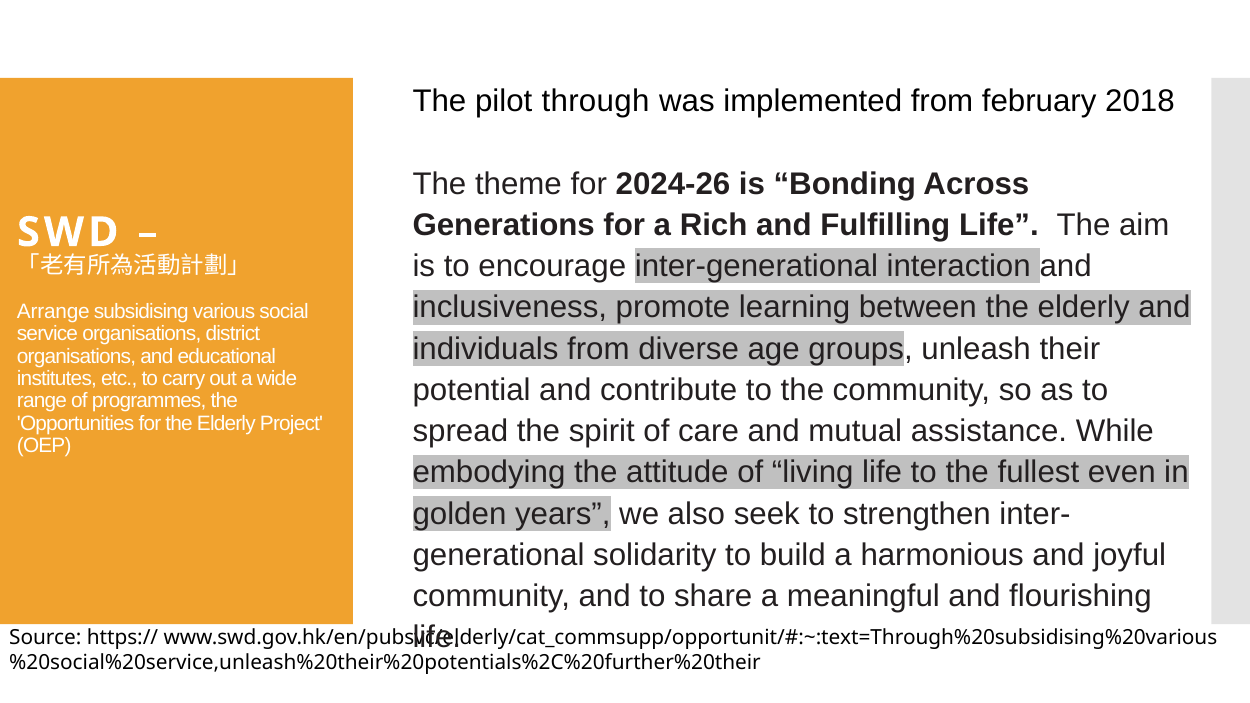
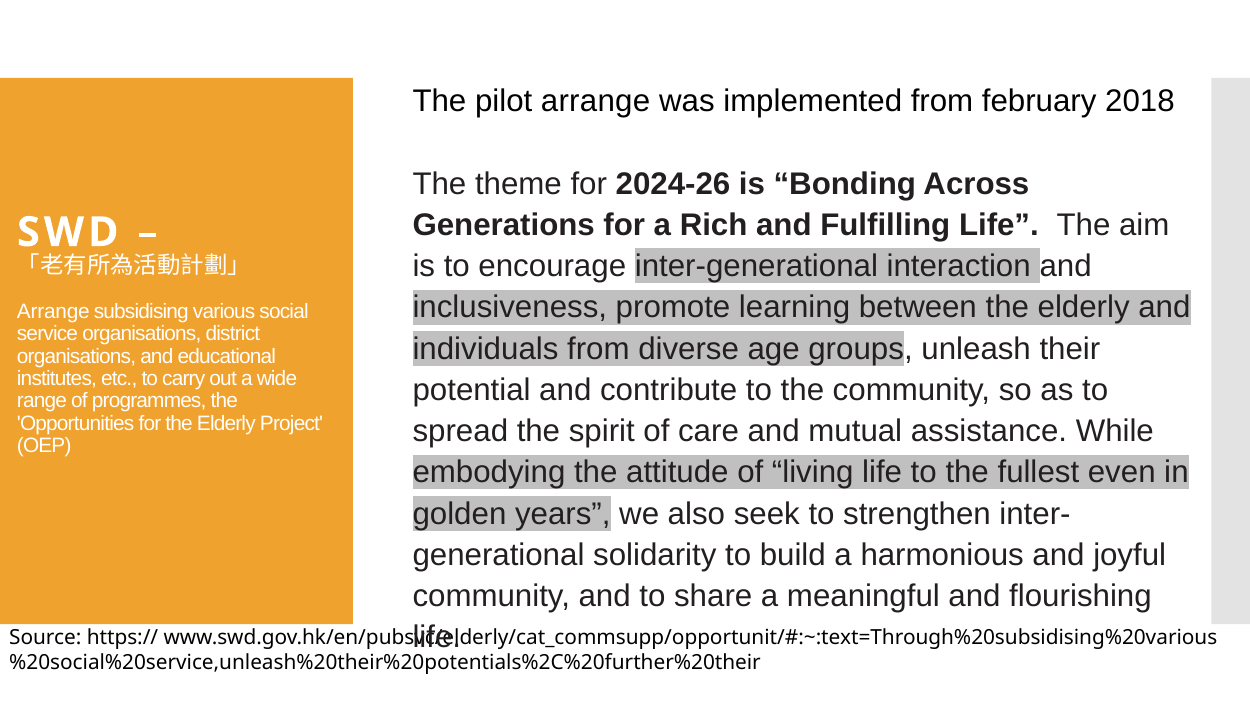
pilot through: through -> arrange (596, 102)
